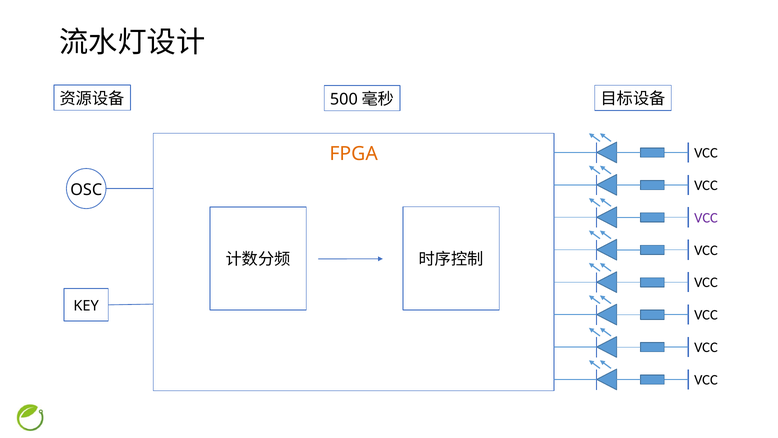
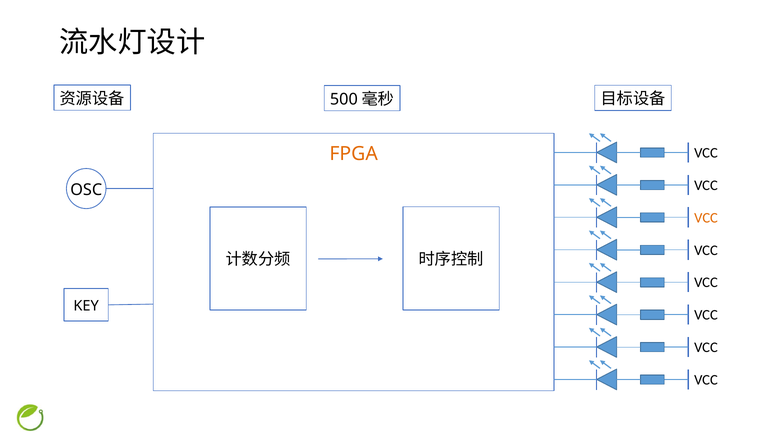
VCC colour: purple -> orange (706, 218)
